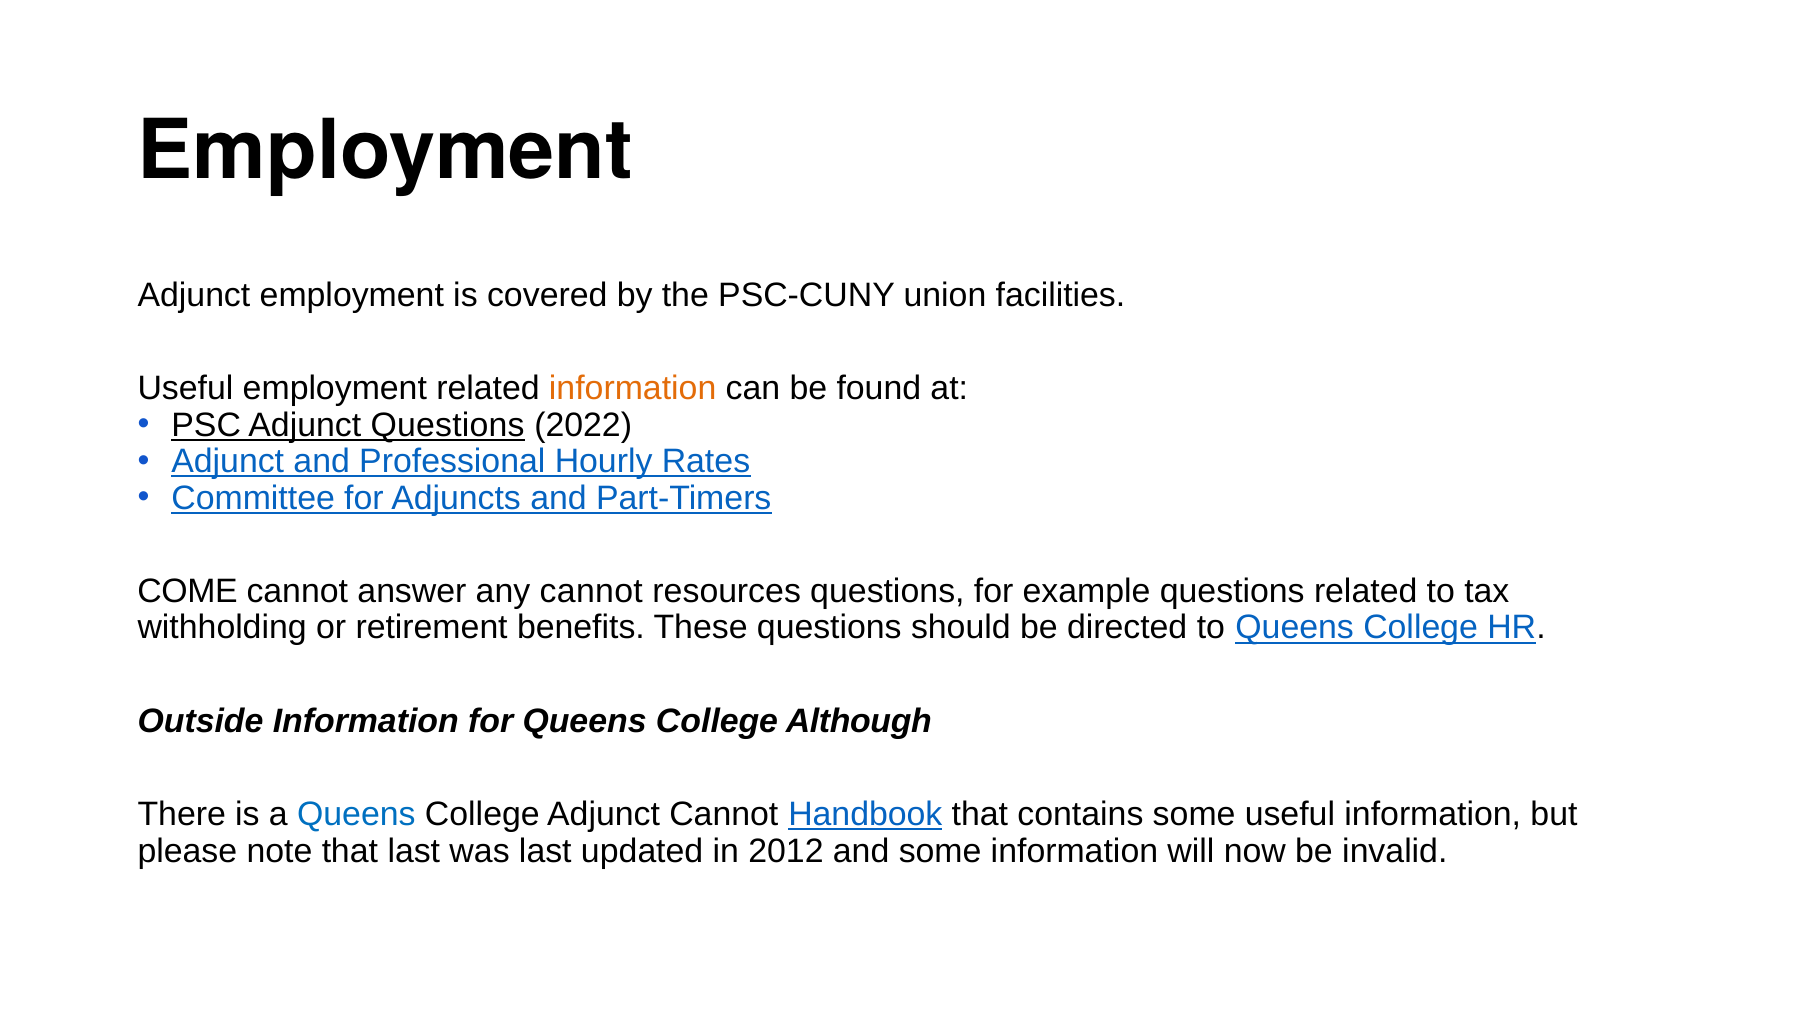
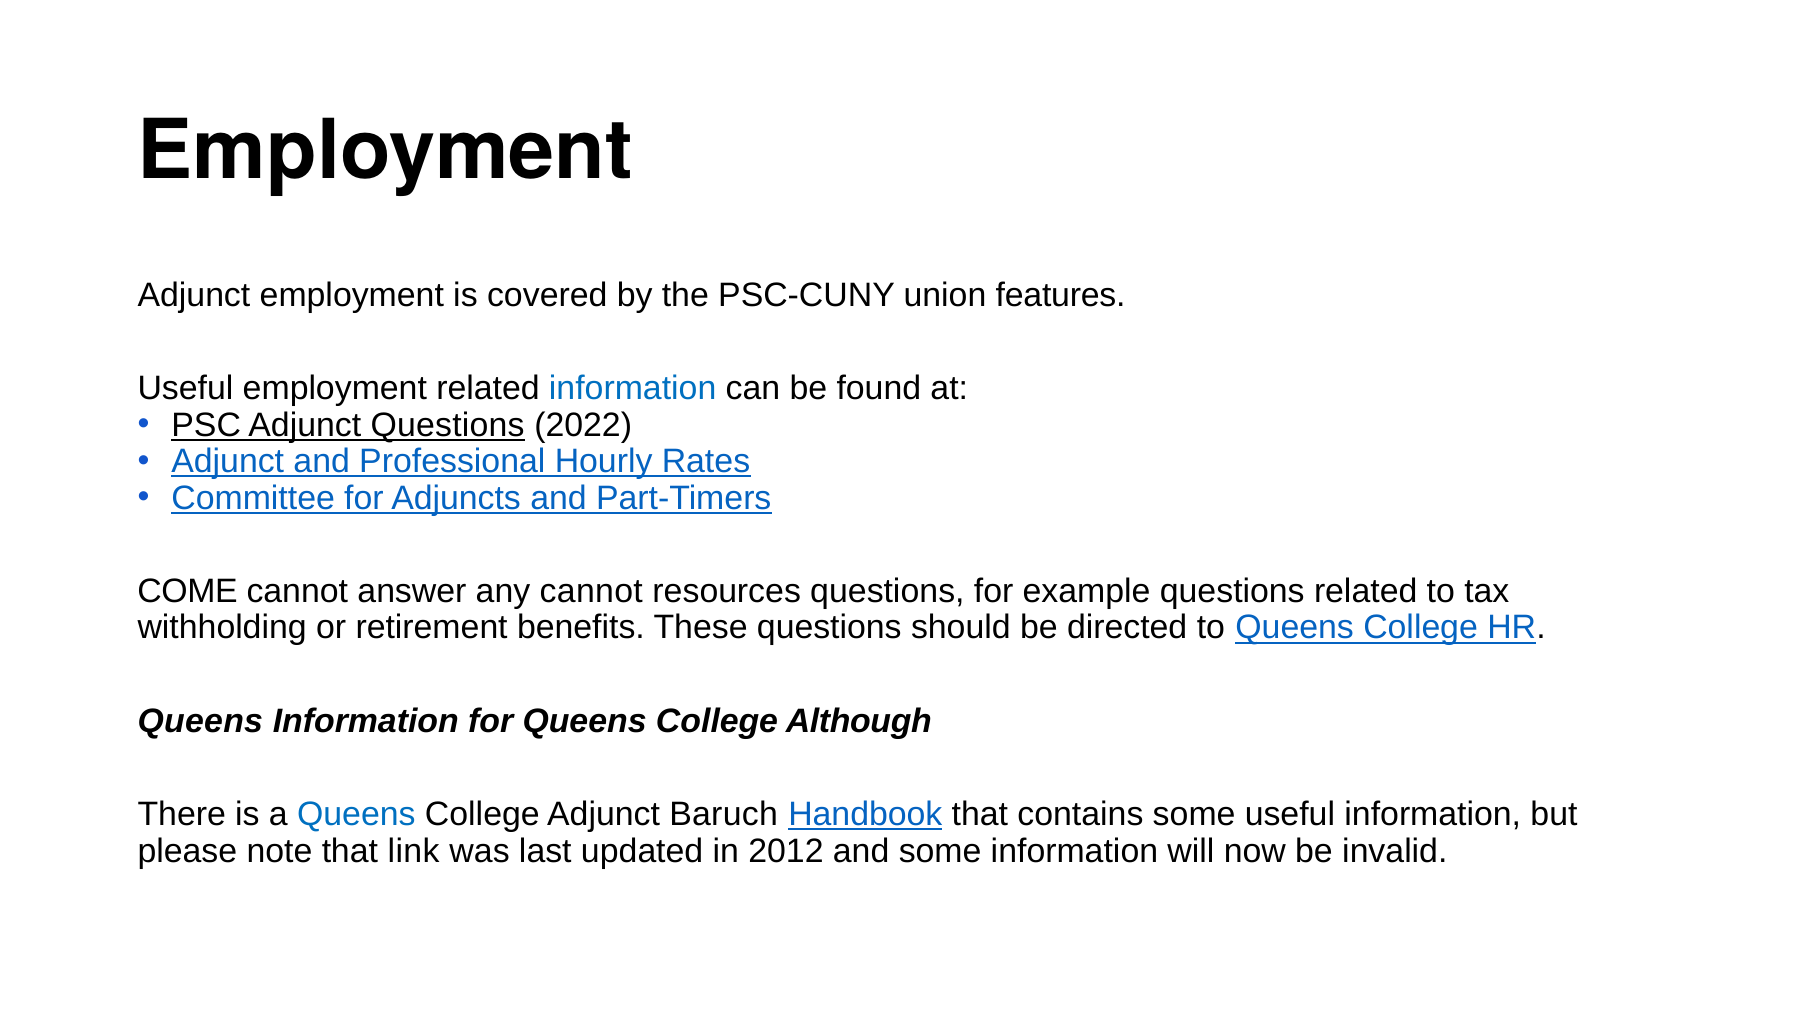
facilities: facilities -> features (1061, 295)
information colour: orange -> blue (633, 388)
Outside: Outside -> Queens (200, 721)
Adjunct Cannot: Cannot -> Baruch (724, 815)
that last: last -> link (414, 851)
